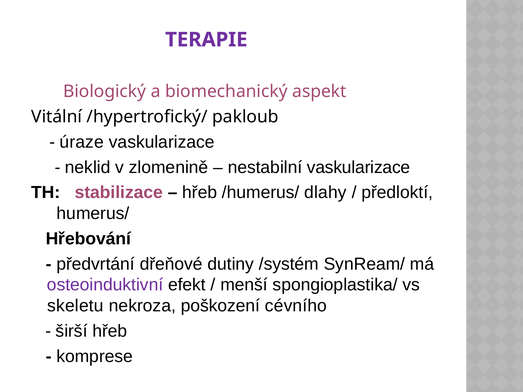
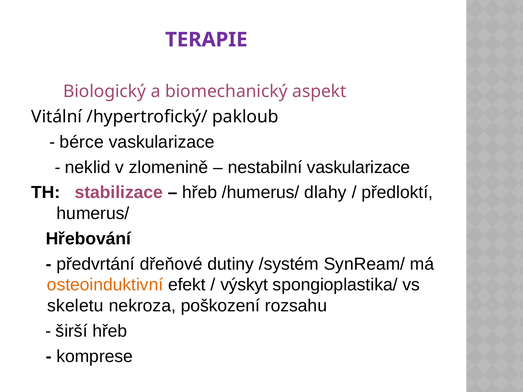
úraze: úraze -> bérce (82, 142)
osteoinduktivní colour: purple -> orange (105, 285)
menší: menší -> výskyt (244, 285)
cévního: cévního -> rozsahu (296, 306)
